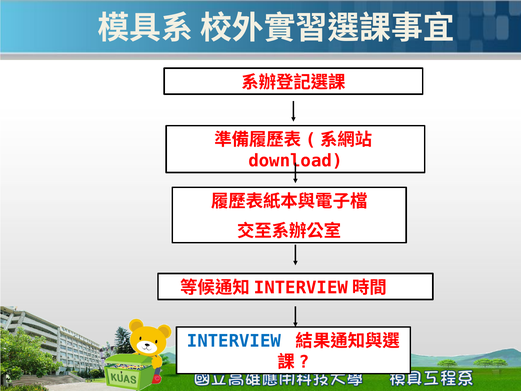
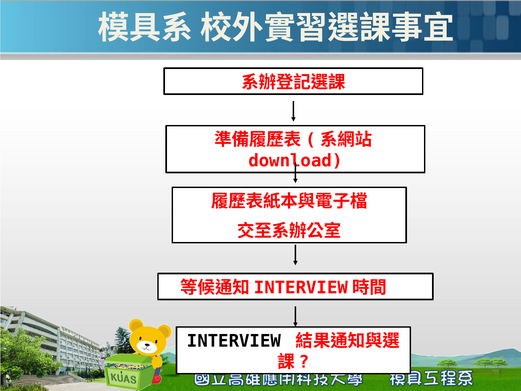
INTERVIEW colour: blue -> black (234, 341)
